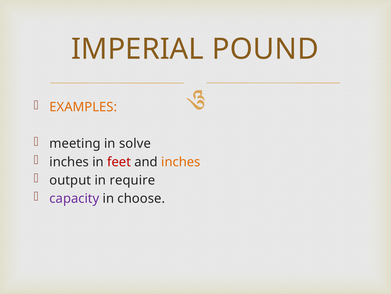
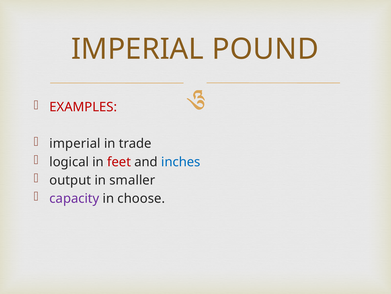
EXAMPLES colour: orange -> red (83, 107)
meeting: meeting -> imperial (75, 143)
solve: solve -> trade (135, 143)
inches: inches -> logical (69, 162)
inches colour: orange -> blue (181, 162)
require: require -> smaller (132, 180)
